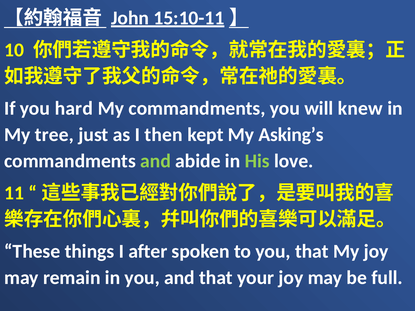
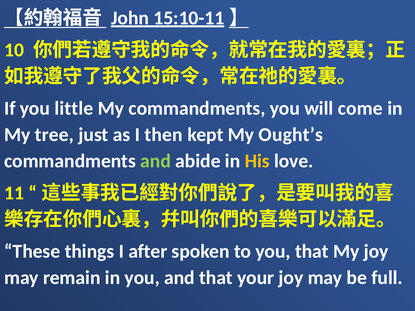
hard: hard -> little (74, 109)
knew: knew -> come (360, 109)
Asking’s: Asking’s -> Ought’s (291, 135)
His colour: light green -> yellow (257, 161)
